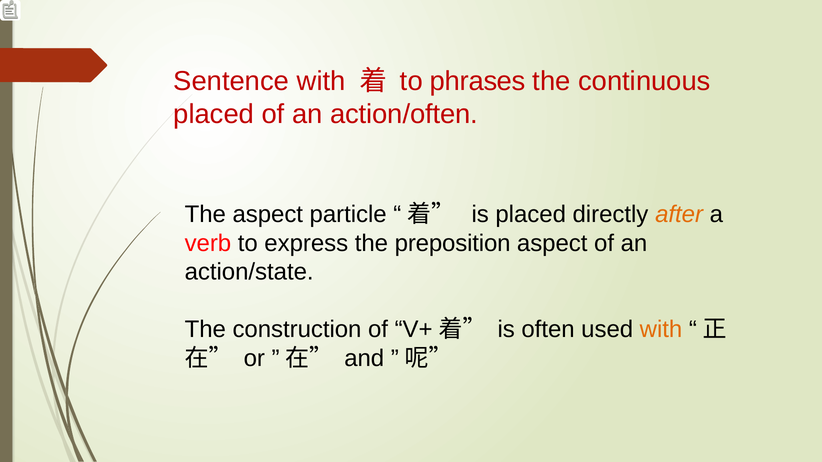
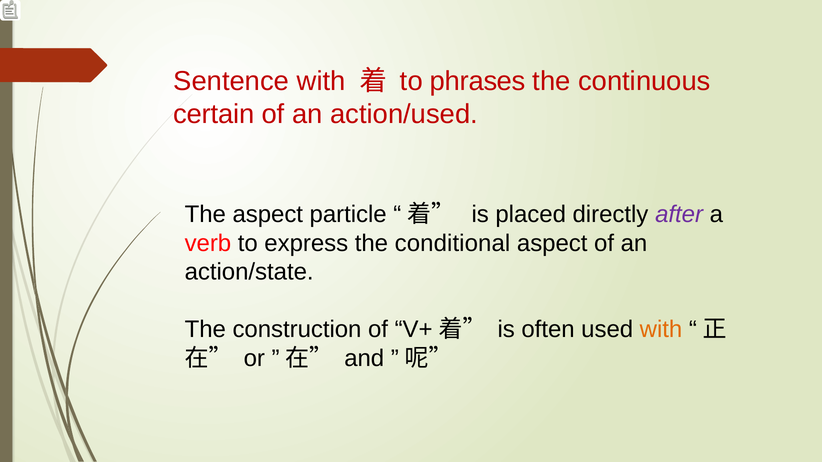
placed: placed -> certain (214, 114)
action/often: action/often -> action/used (404, 114)
after colour: orange -> purple (679, 215)
preposition: preposition -> conditional (452, 243)
